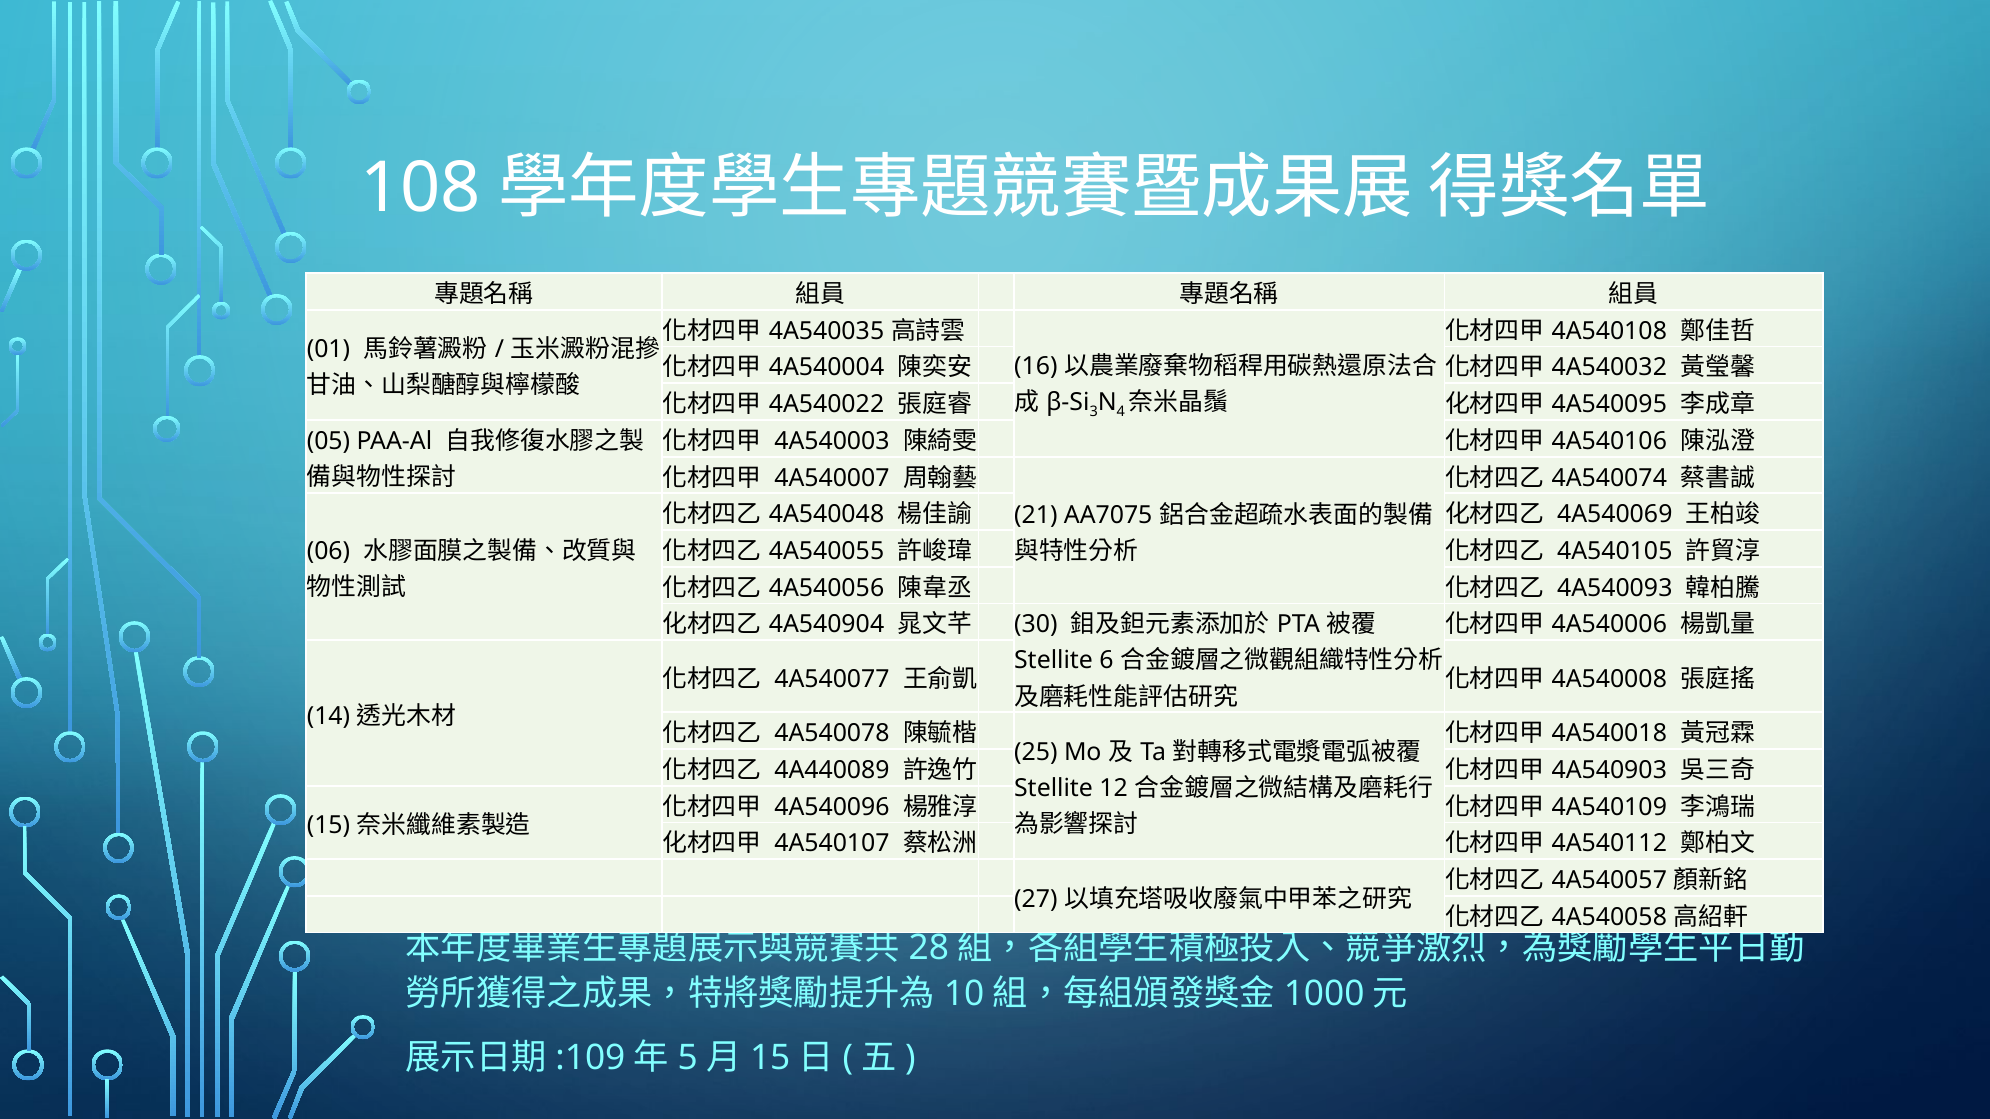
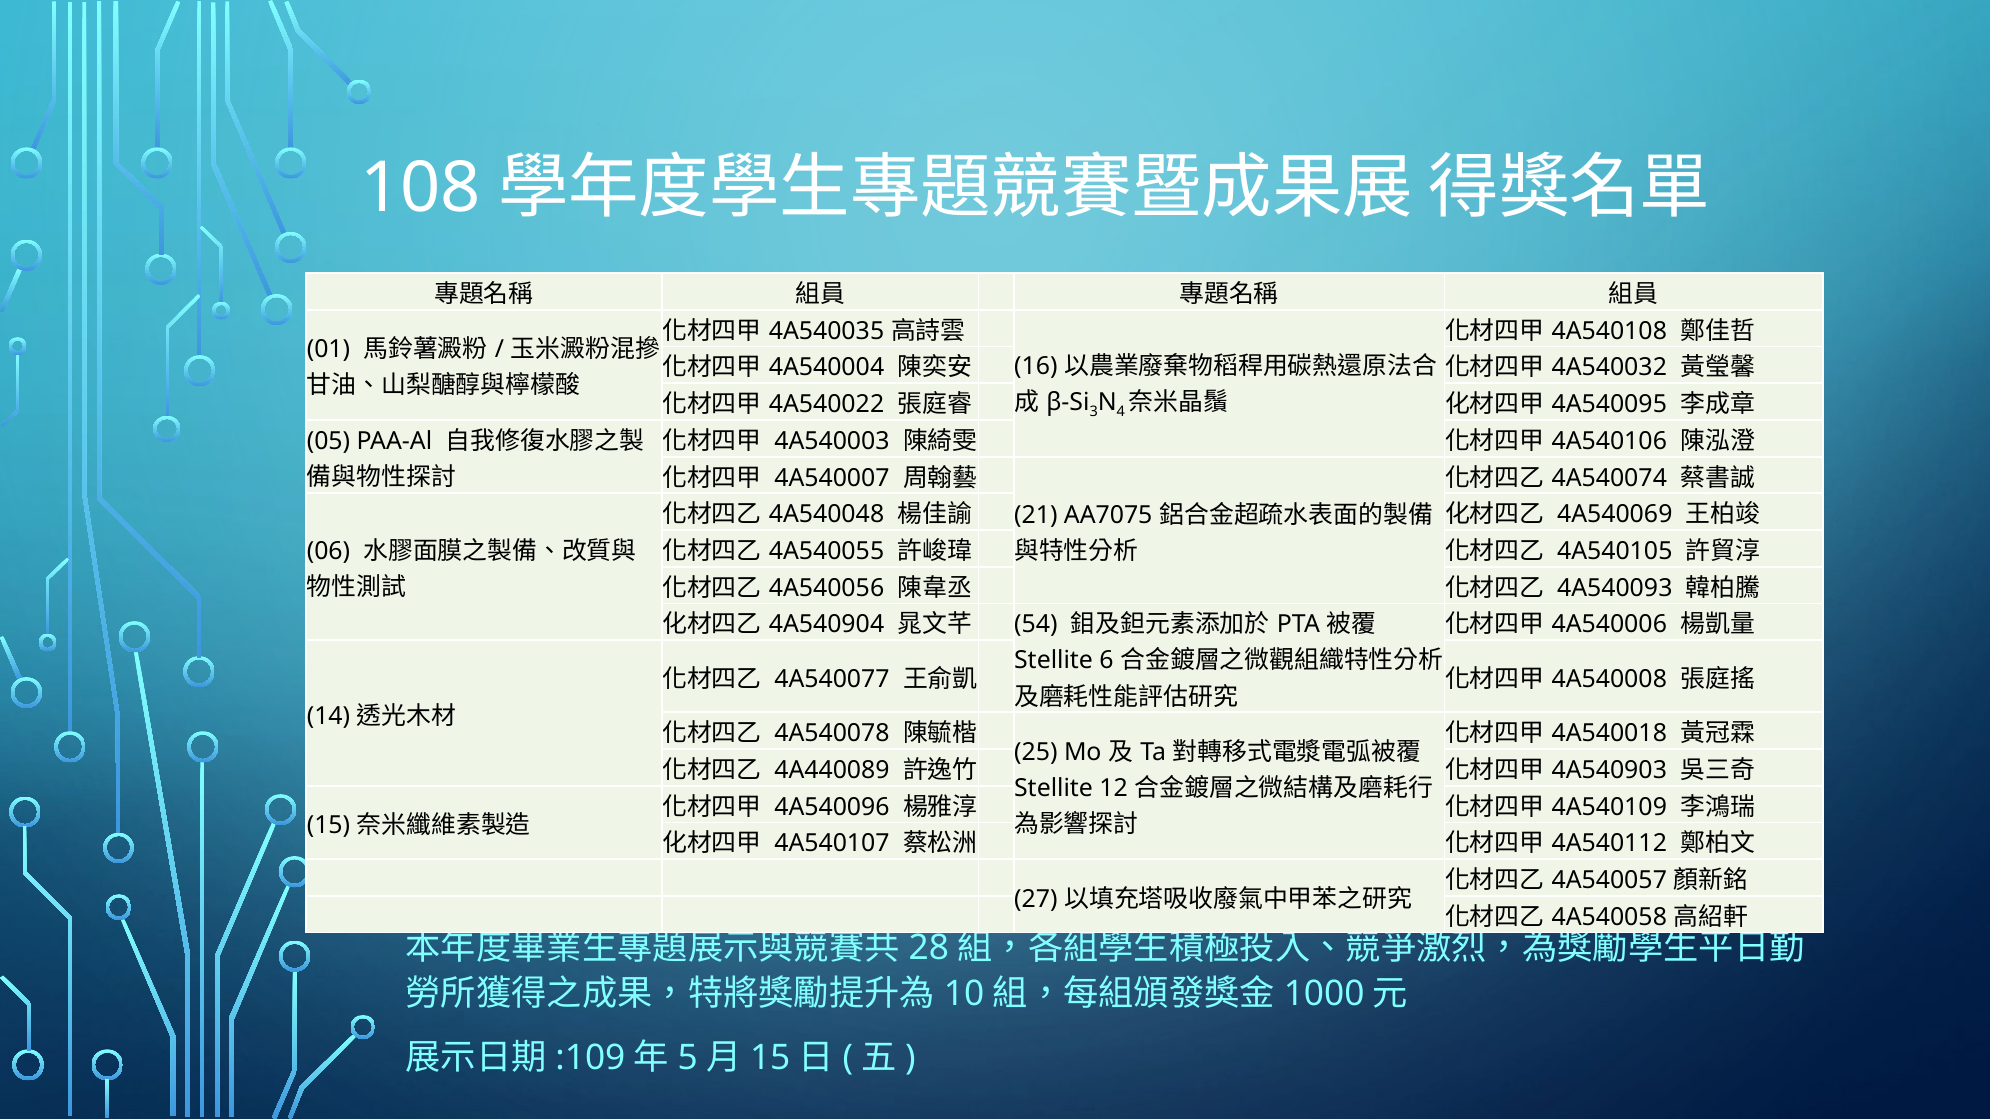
30: 30 -> 54 (1036, 625)
